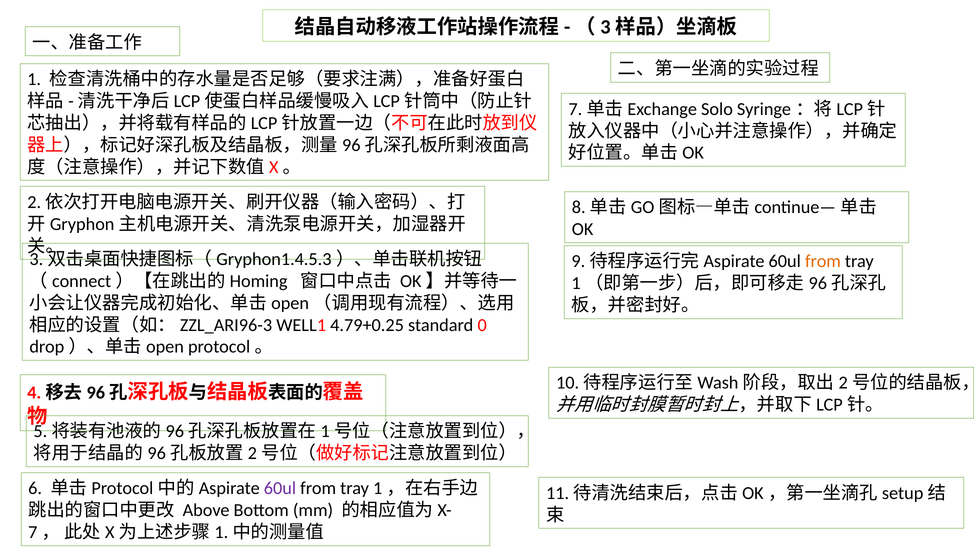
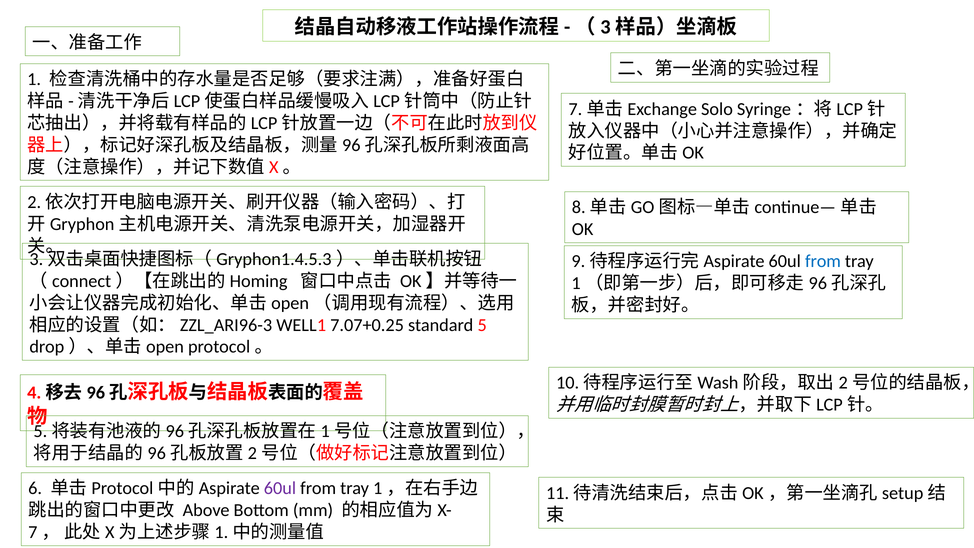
from colour: orange -> blue (823, 261)
4.79+0.25: 4.79+0.25 -> 7.07+0.25 (367, 325)
0: 0 -> 5 (482, 325)
